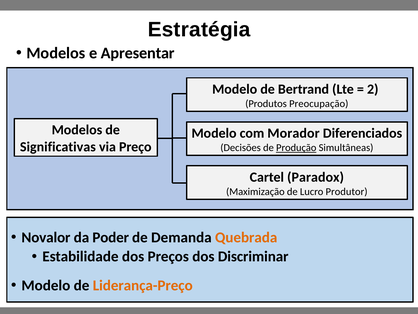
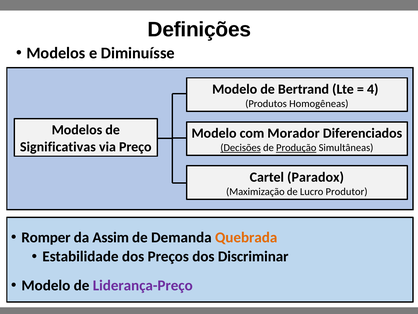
Estratégia: Estratégia -> Definições (199, 29)
Apresentar: Apresentar -> Diminuísse (138, 53)
2: 2 -> 4 (373, 89)
Preocupação: Preocupação -> Homogêneas (319, 104)
Decisões underline: none -> present (241, 148)
Novalor: Novalor -> Romper (46, 237)
Poder: Poder -> Assim (111, 237)
Liderança-Preço colour: orange -> purple (143, 285)
